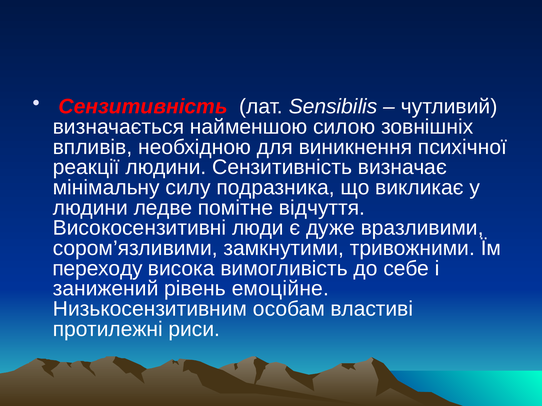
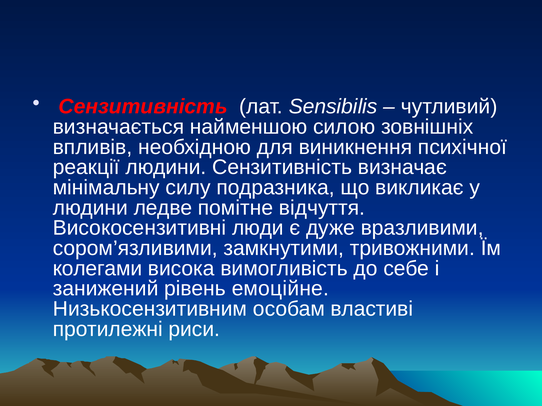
переходу: переходу -> колегами (98, 269)
